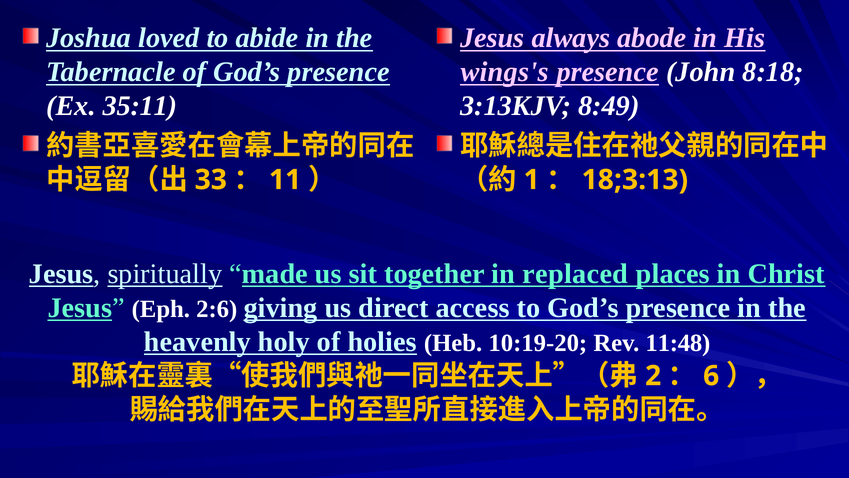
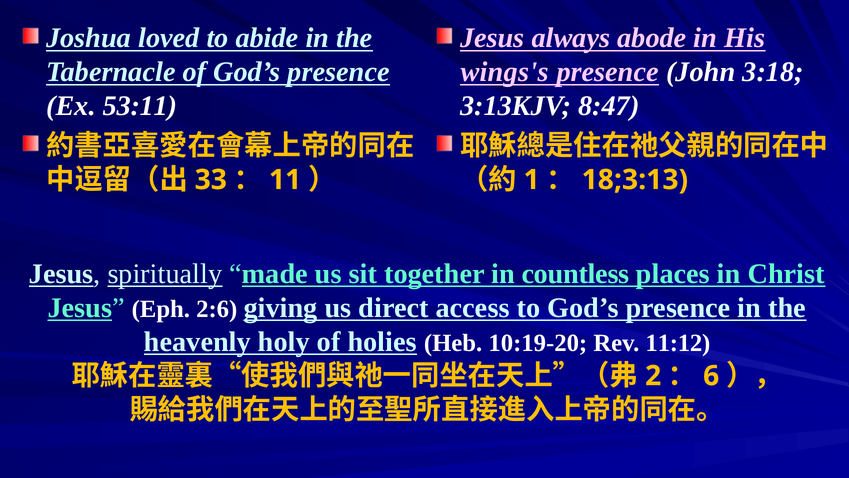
8:18: 8:18 -> 3:18 (773, 72)
35:11: 35:11 -> 53:11 (140, 106)
8:49: 8:49 -> 8:47 (609, 106)
replaced: replaced -> countless (576, 274)
11:48: 11:48 -> 11:12 (678, 343)
